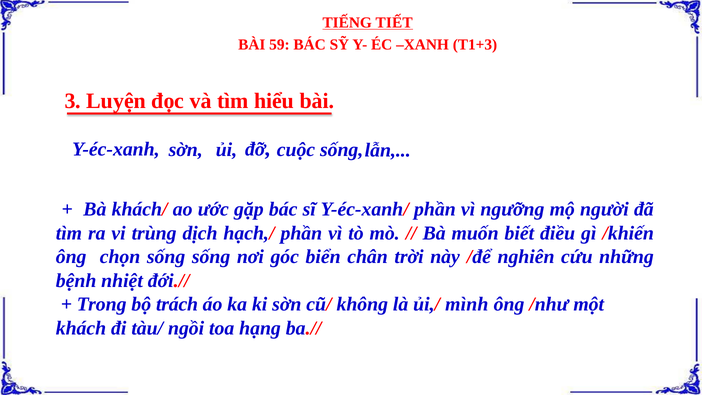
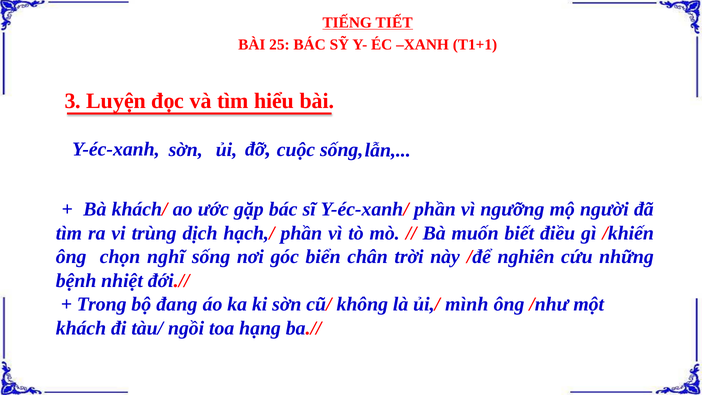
59: 59 -> 25 (279, 45)
T1+3: T1+3 -> T1+1 (475, 45)
chọn sống: sống -> nghĩ (166, 257)
trách: trách -> đang (177, 304)
